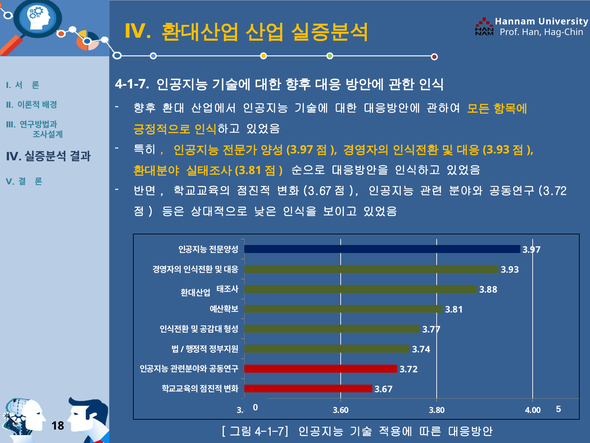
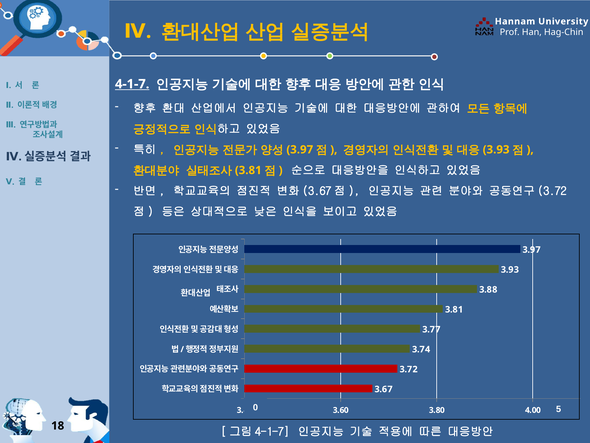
4-1-7 underline: none -> present (132, 84)
